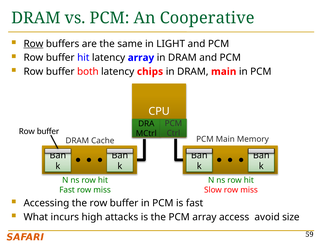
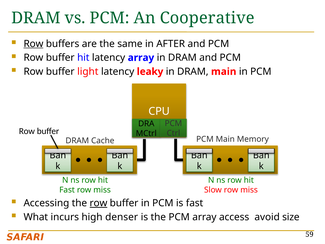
LIGHT: LIGHT -> AFTER (171, 44)
both: both -> light (88, 72)
chips: chips -> leaky (150, 72)
row underline: none -> present (98, 203)
attacks: attacks -> denser (122, 217)
